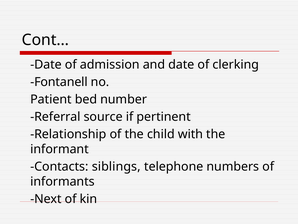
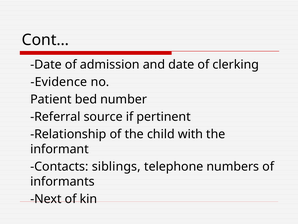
Fontanell: Fontanell -> Evidence (59, 82)
